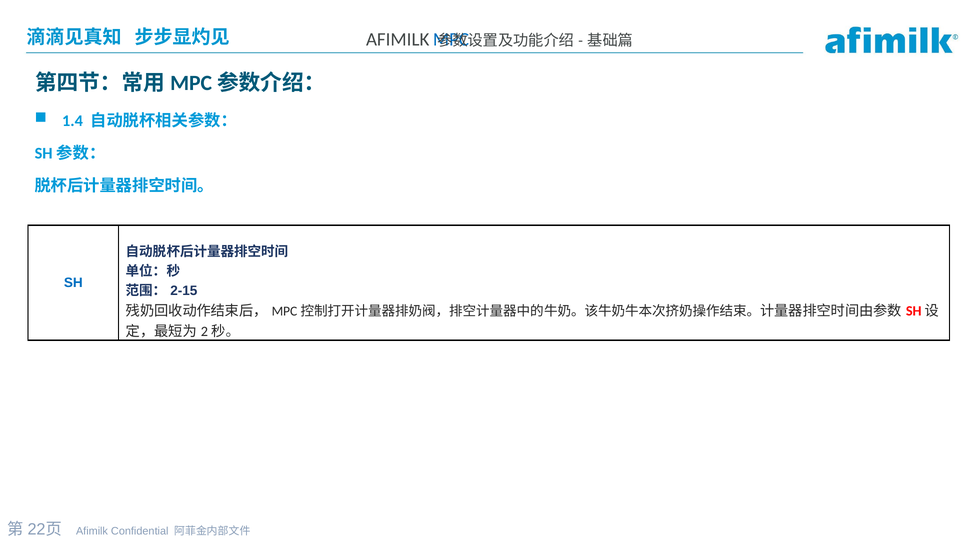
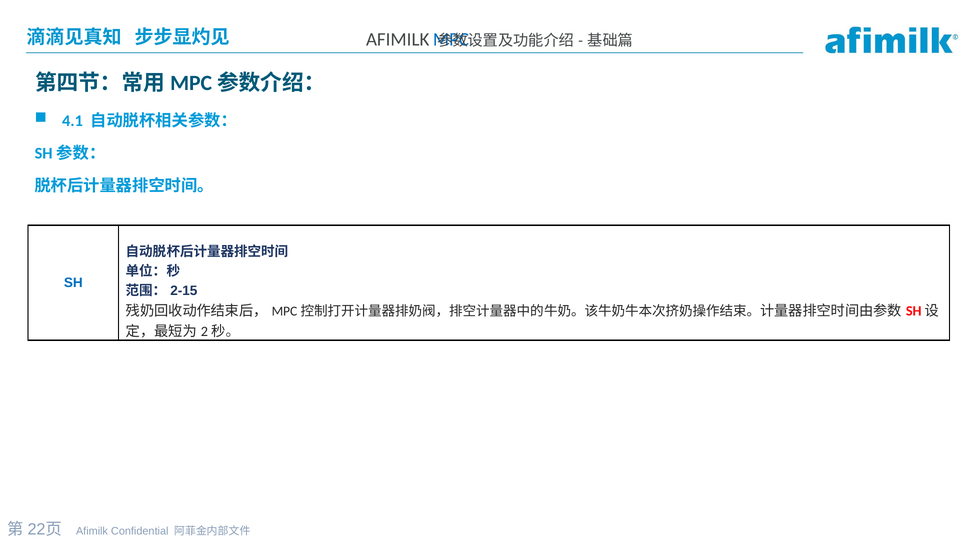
1.4: 1.4 -> 4.1 (73, 121)
